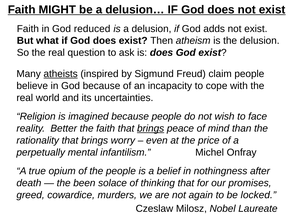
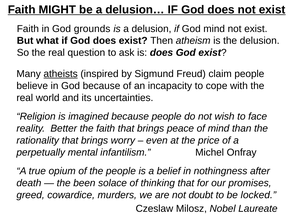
reduced: reduced -> grounds (92, 29)
God adds: adds -> mind (214, 29)
brings underline: present -> none (151, 128)
again: again -> doubt (201, 195)
